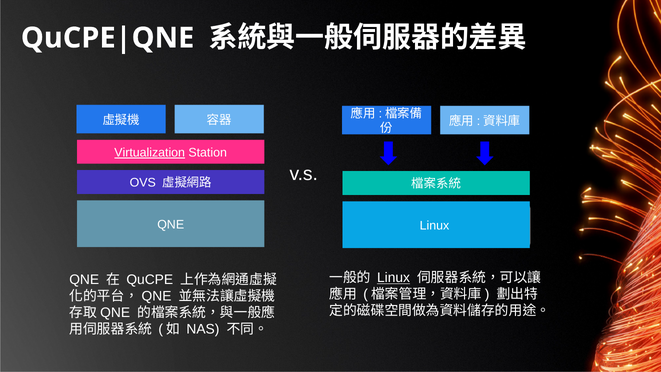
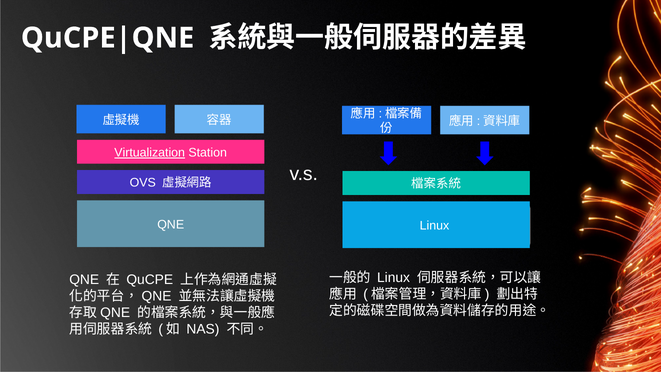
Linux underline: present -> none (394, 278)
